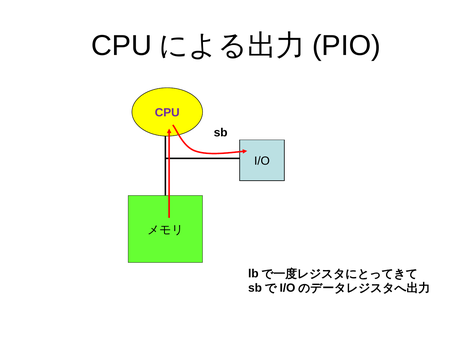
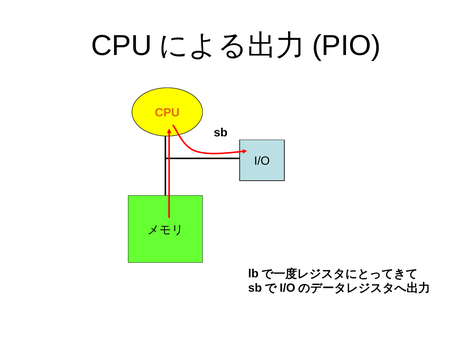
CPU colour: purple -> orange (167, 113)
